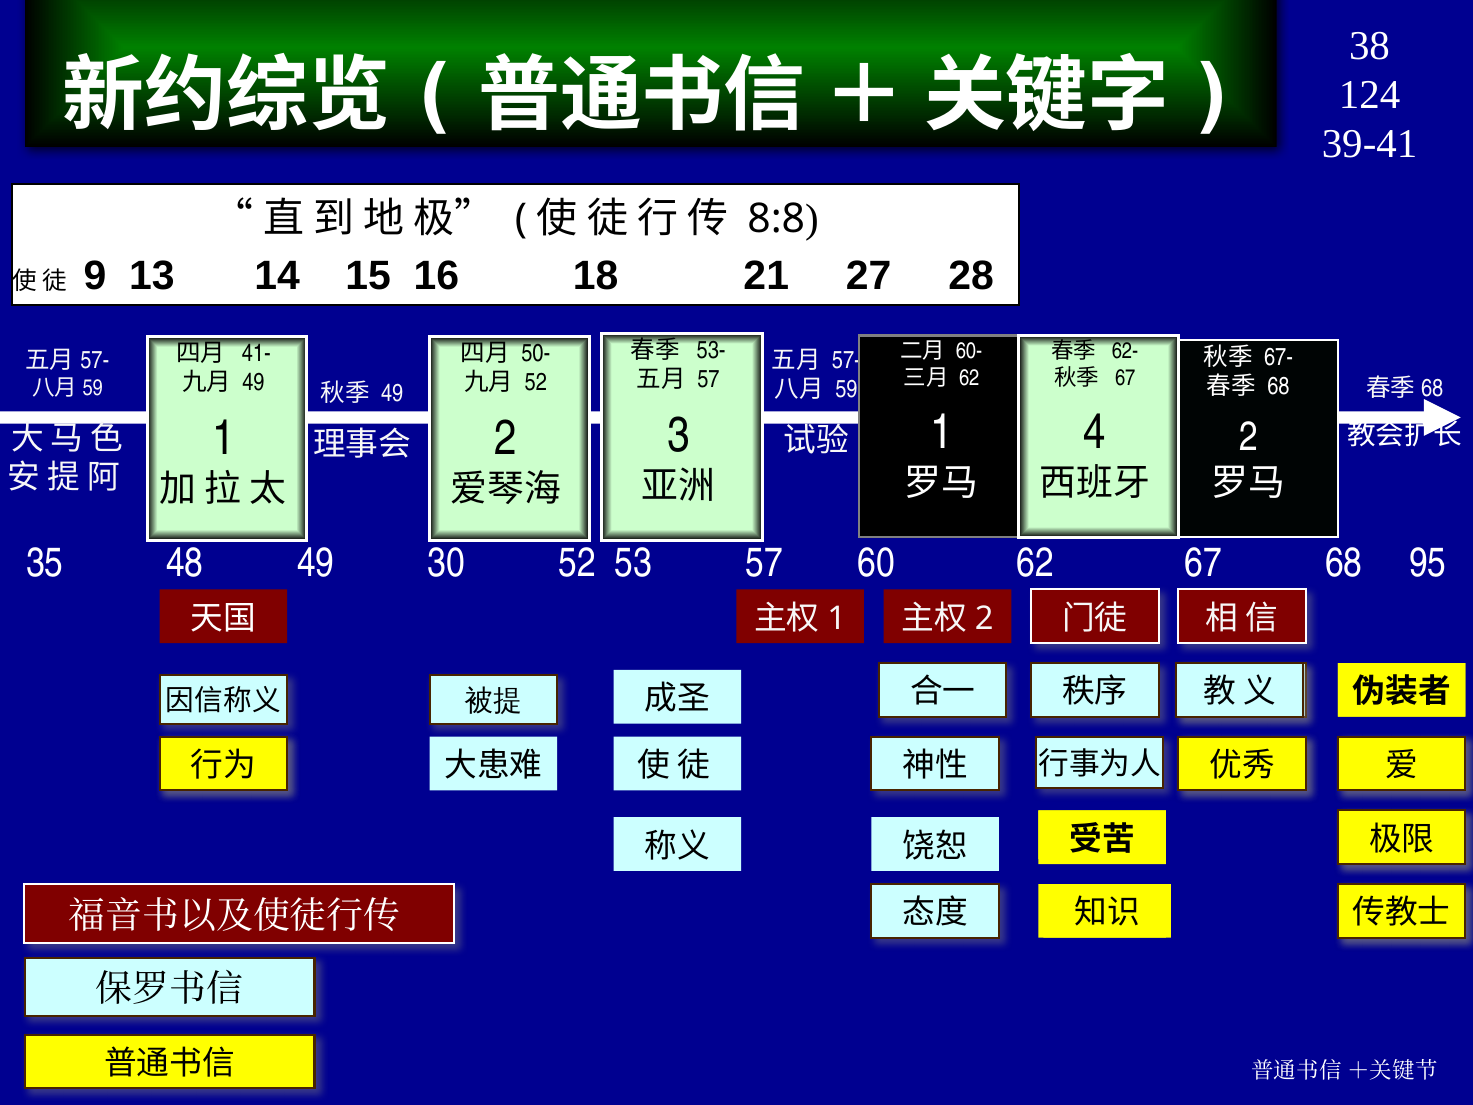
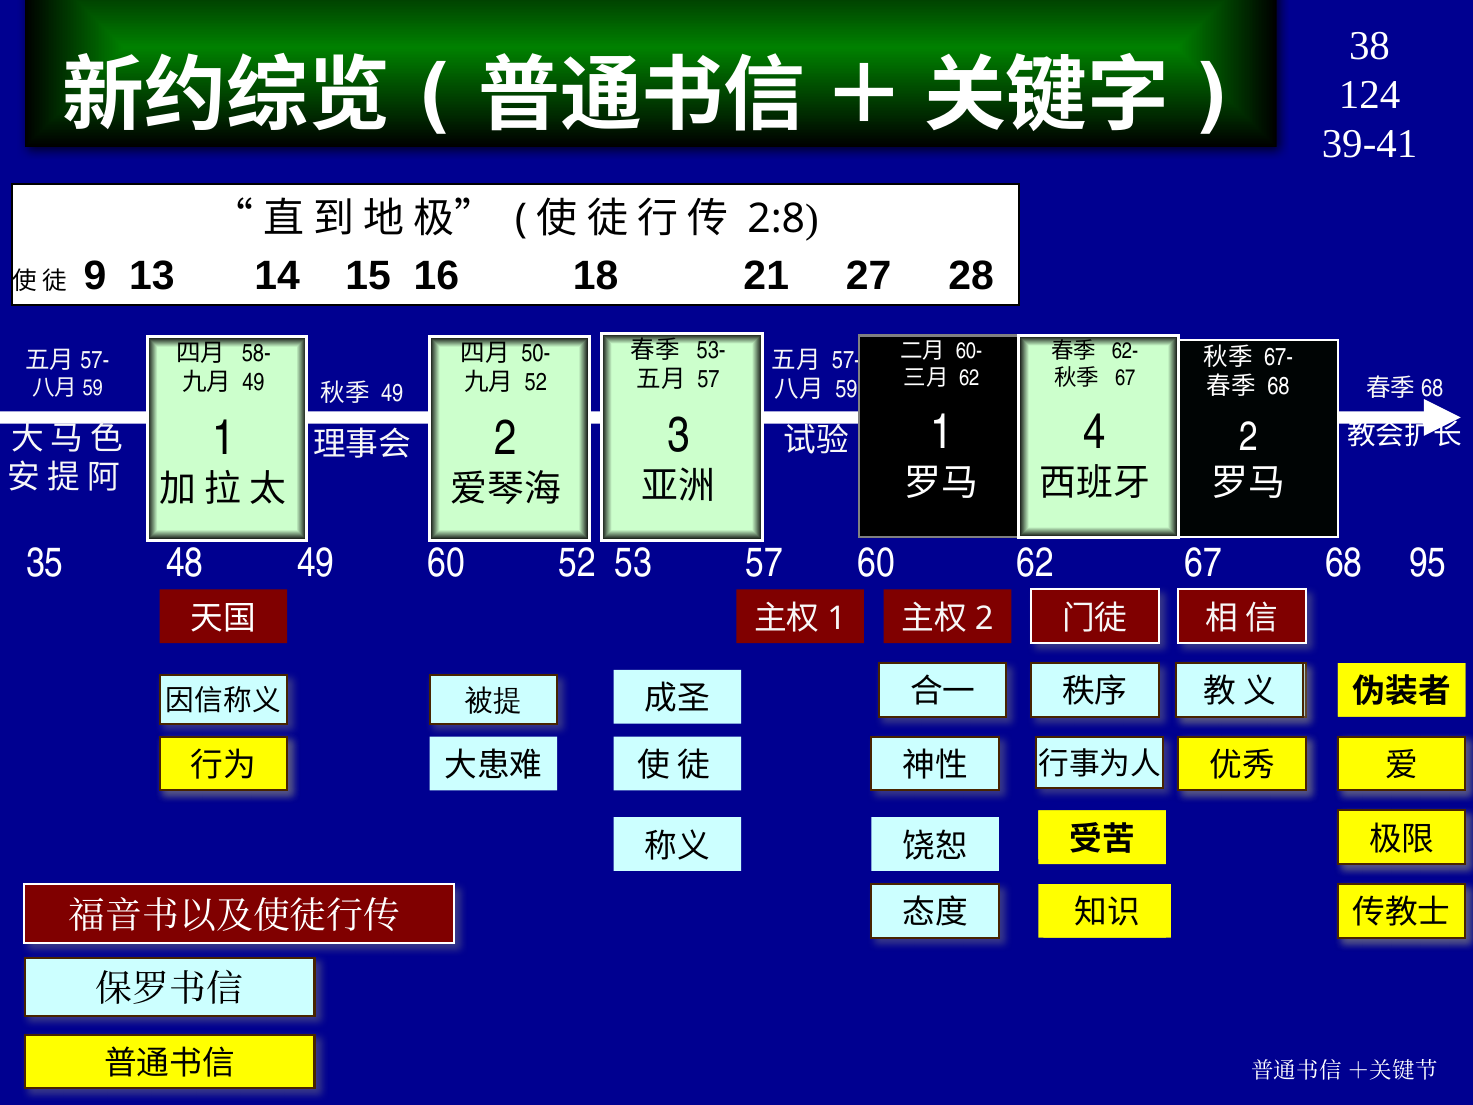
8:8: 8:8 -> 2:8 (776, 219)
41-: 41- -> 58- (256, 353)
49 30: 30 -> 60 (447, 563)
